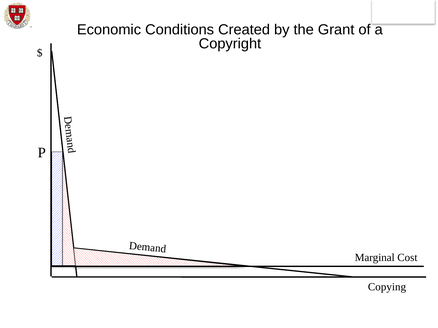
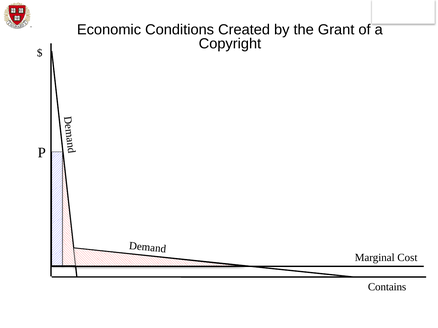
Copying: Copying -> Contains (387, 287)
